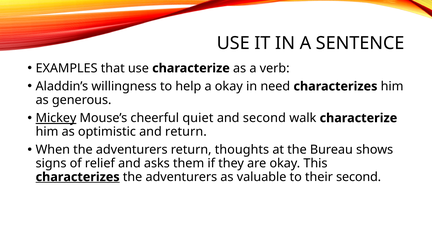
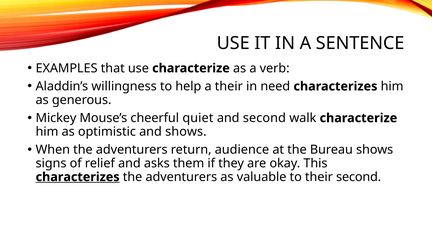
a okay: okay -> their (229, 86)
Mickey underline: present -> none (56, 118)
and return: return -> shows (186, 132)
thoughts: thoughts -> audience (242, 150)
